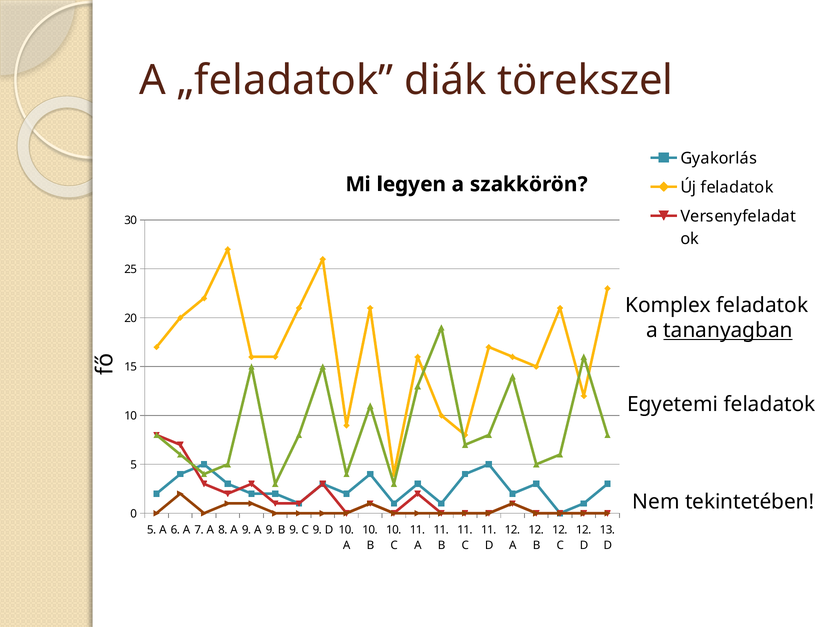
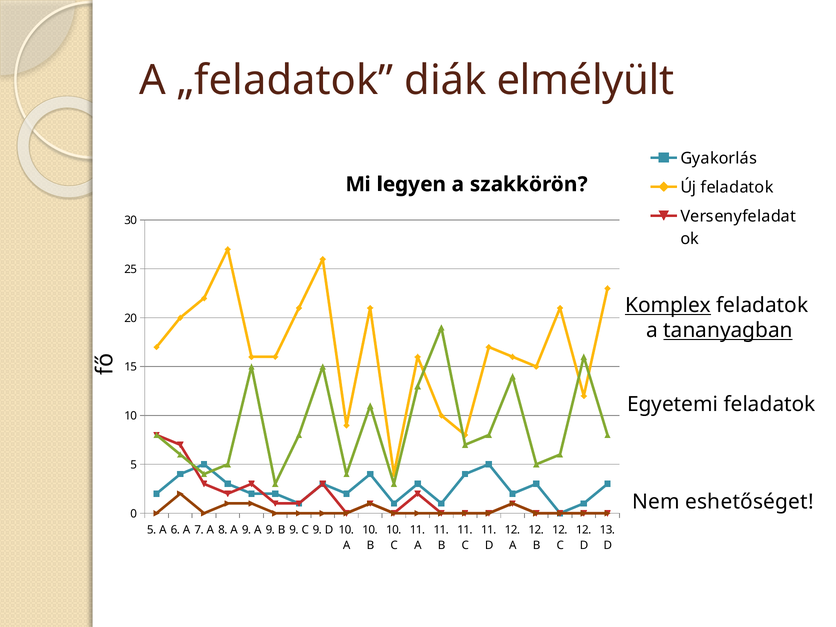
törekszel: törekszel -> elmélyült (585, 80)
Komplex underline: none -> present (668, 305)
tekintetében: tekintetében -> eshetőséget (749, 502)
